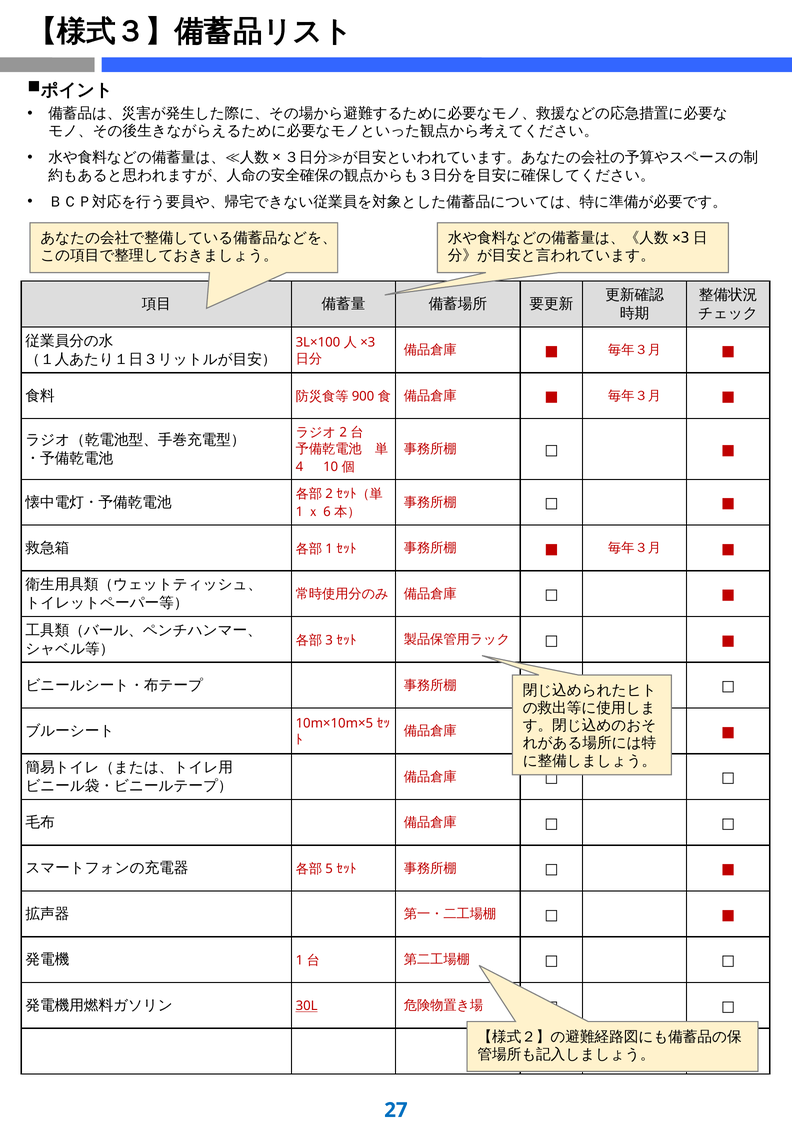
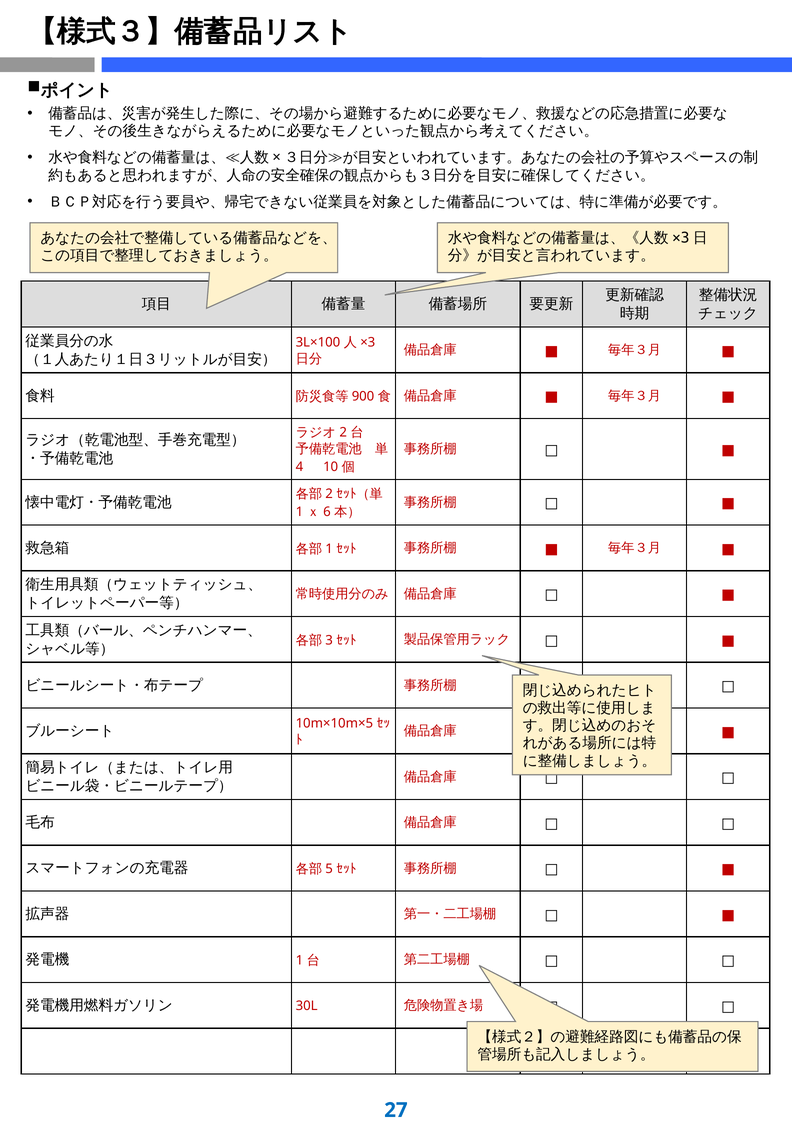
30L underline: present -> none (307, 1006)
